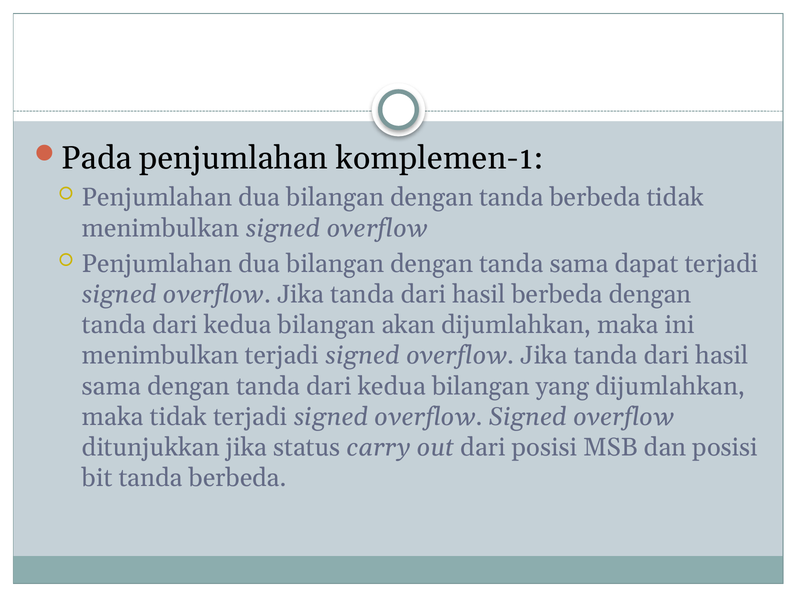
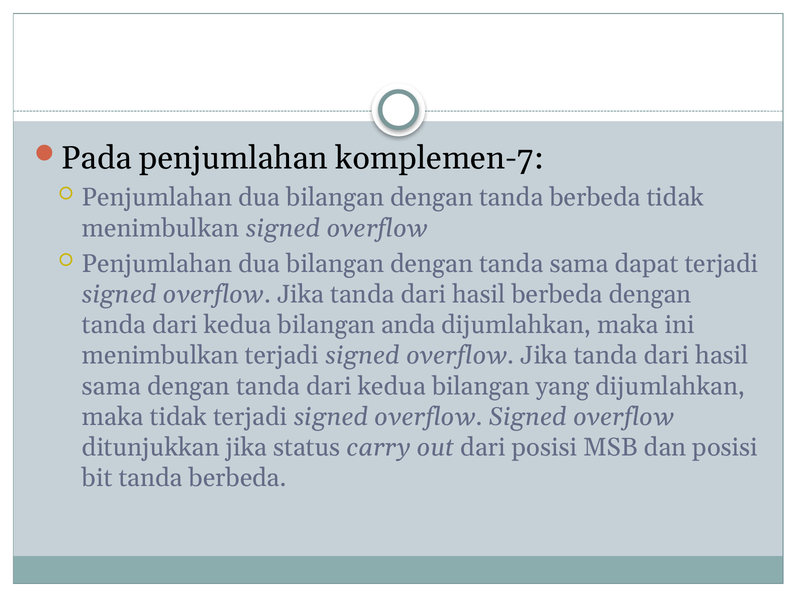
komplemen-1: komplemen-1 -> komplemen-7 (440, 159)
akan: akan -> anda (408, 325)
